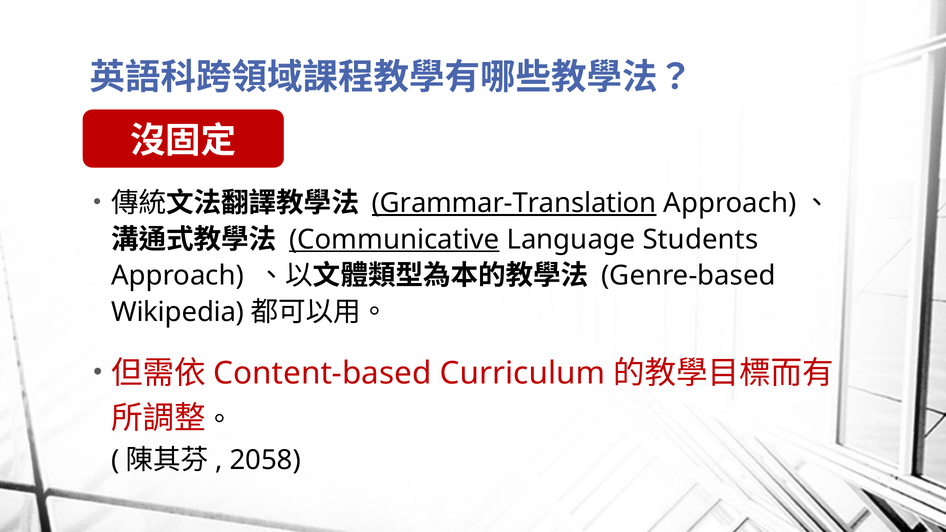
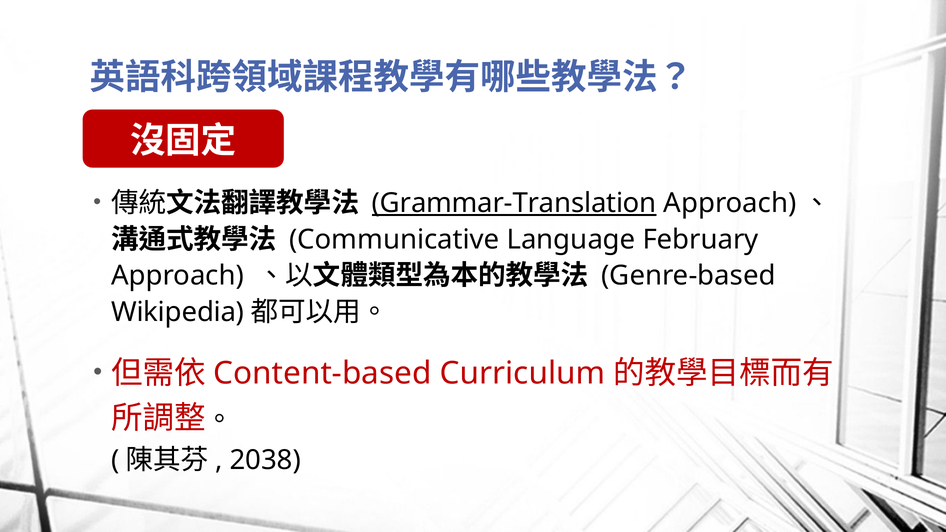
Communicative underline: present -> none (394, 240)
Students: Students -> February (701, 240)
2058: 2058 -> 2038 (265, 461)
